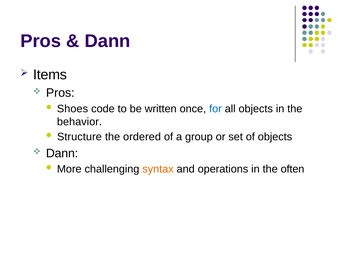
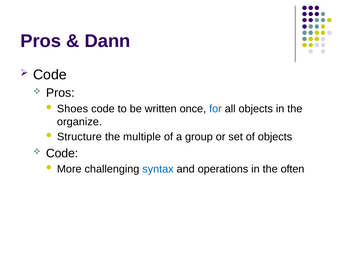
Items: Items -> Code (50, 75)
behavior: behavior -> organize (79, 122)
ordered: ordered -> multiple (142, 137)
Dann: Dann -> Code (62, 153)
syntax colour: orange -> blue (158, 169)
